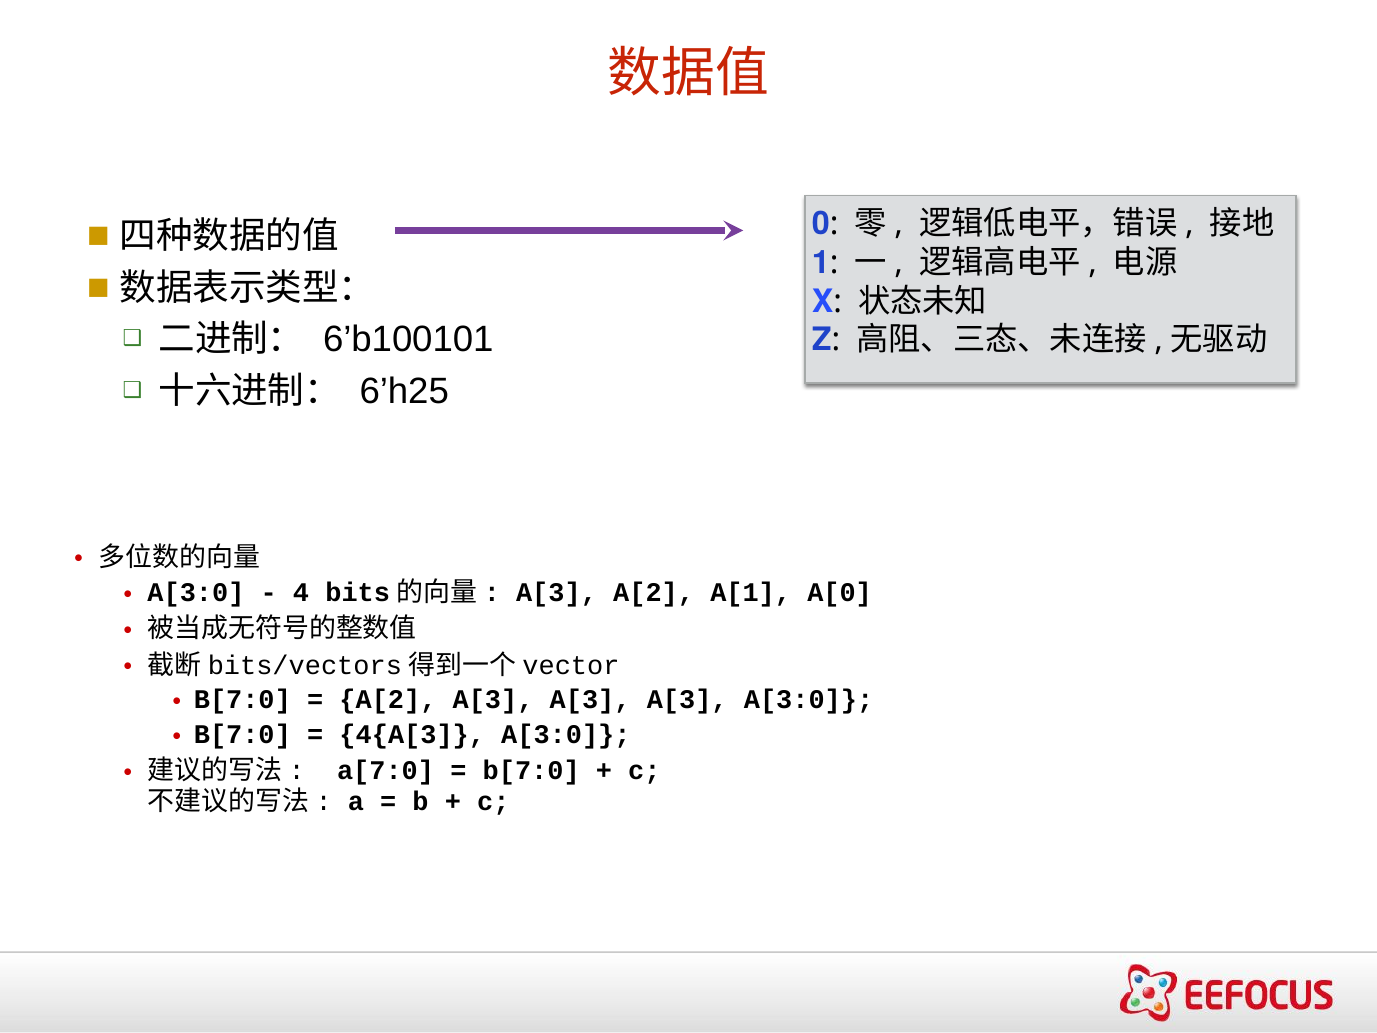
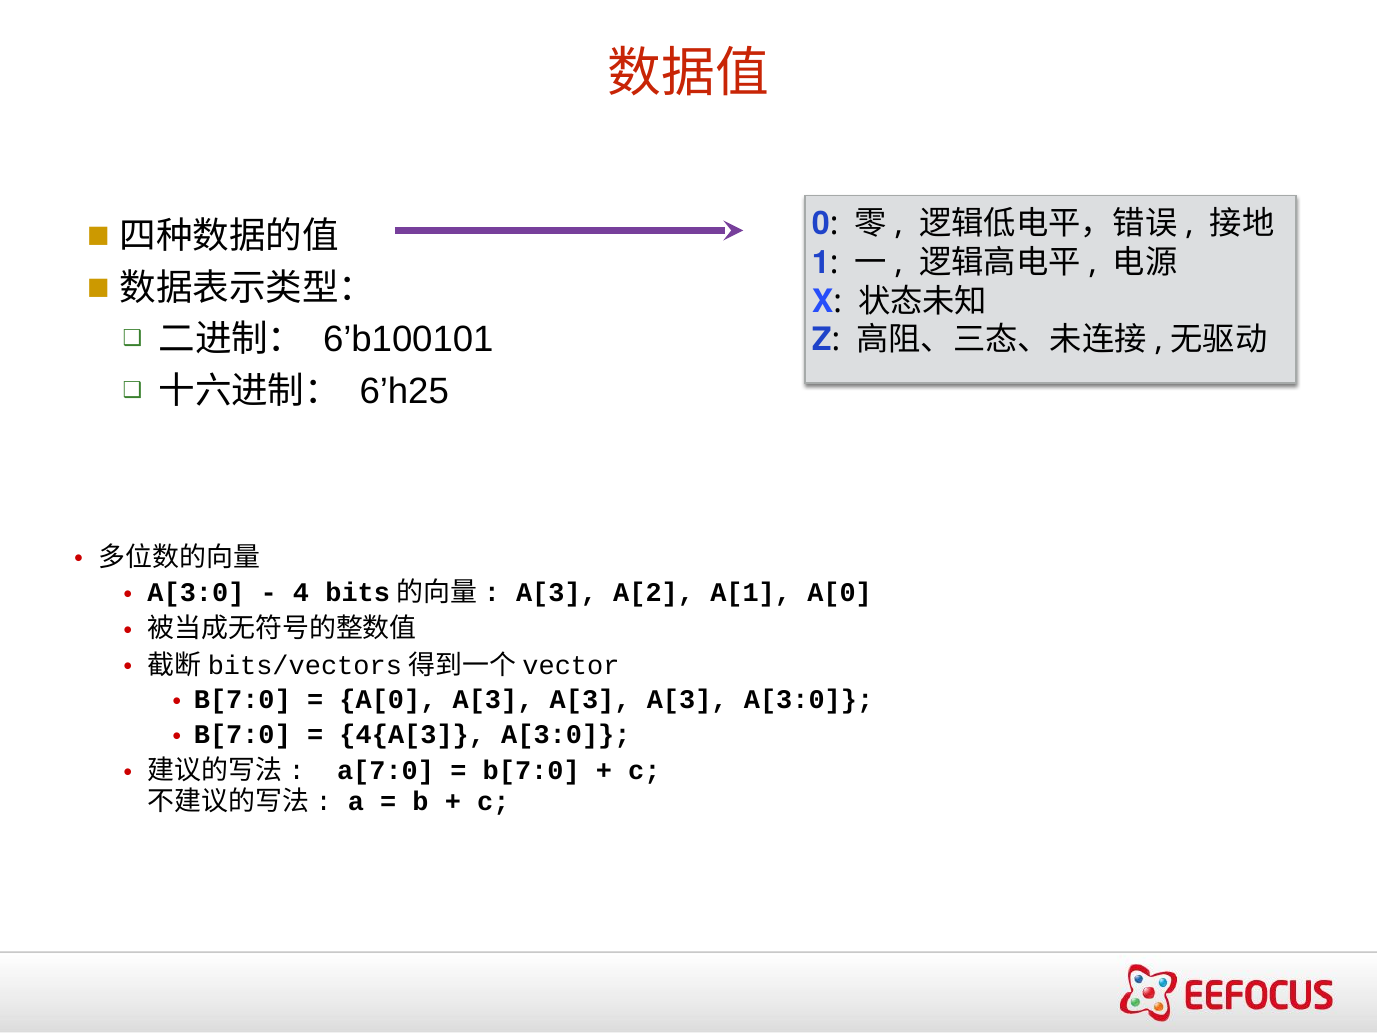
A[2: A[2 -> A[0 (388, 700)
